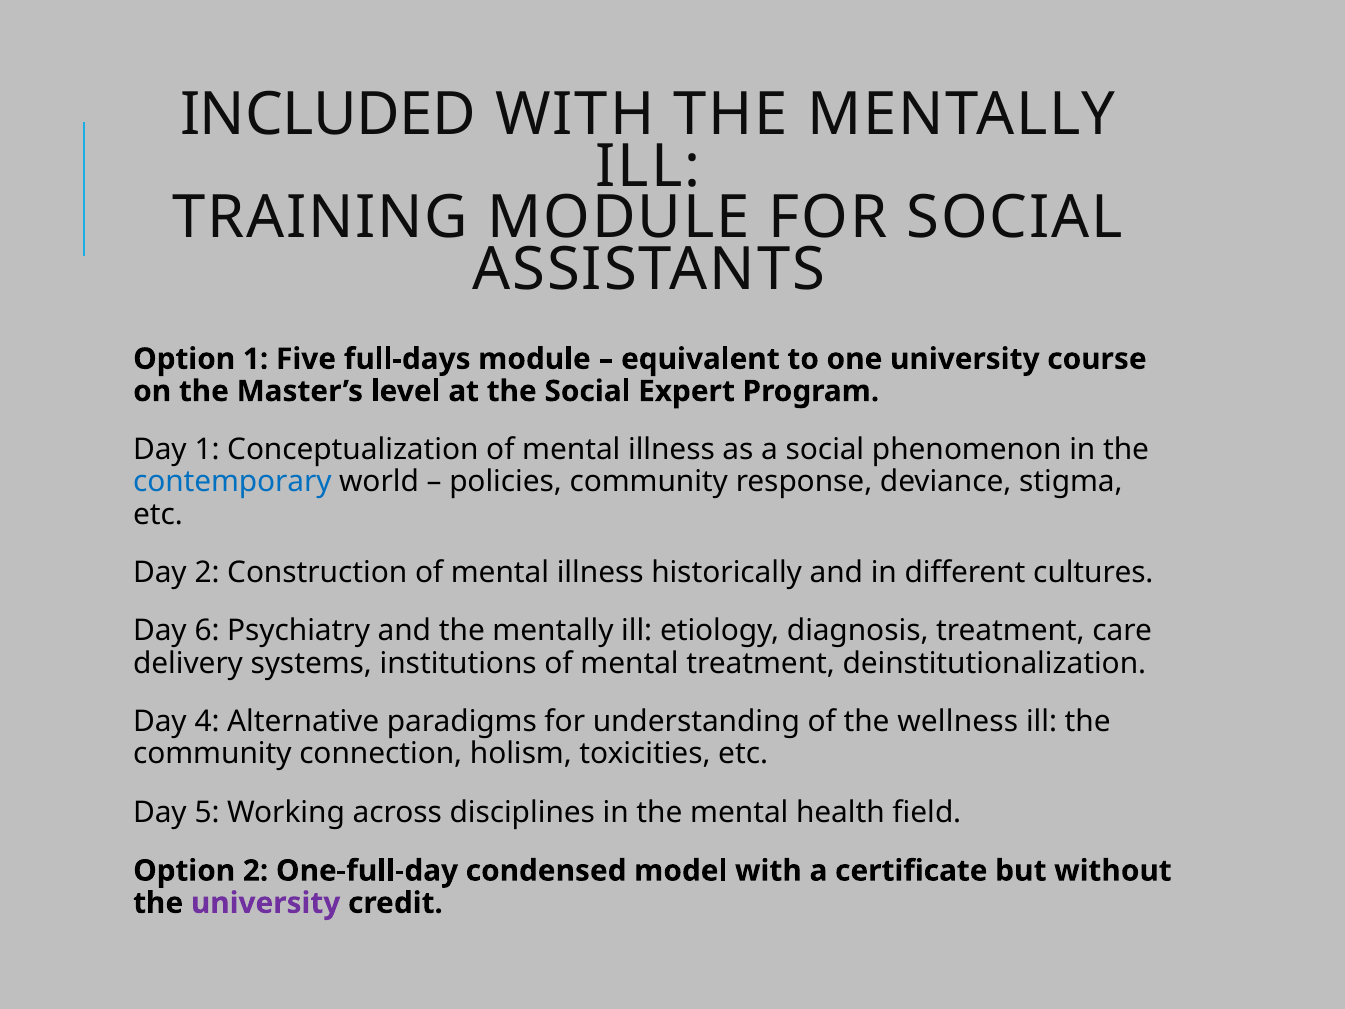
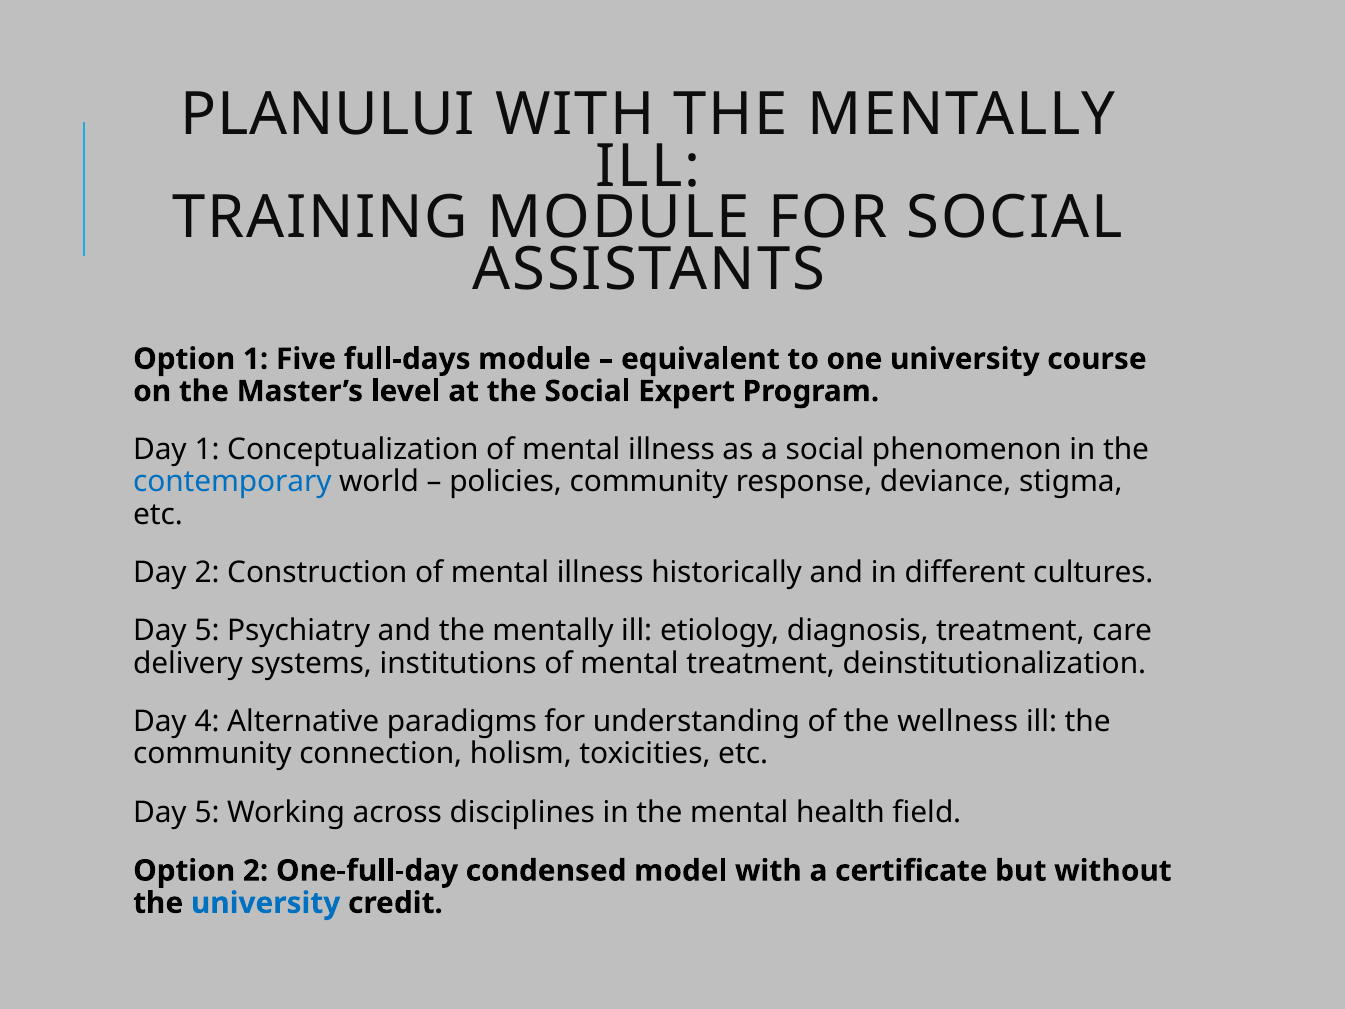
INCLUDED: INCLUDED -> PLANULUI (328, 115)
6: 6 -> 5 (207, 631)
university colour: purple -> blue (266, 903)
